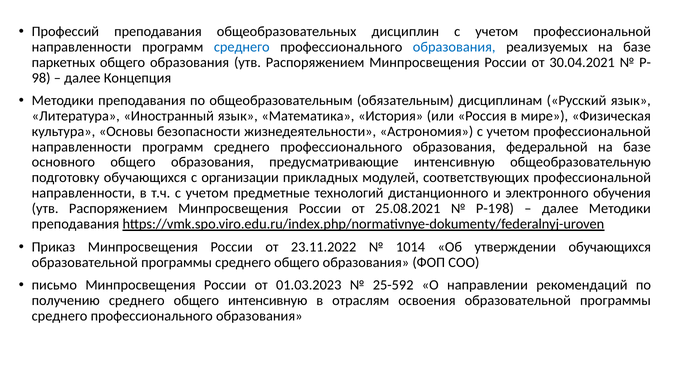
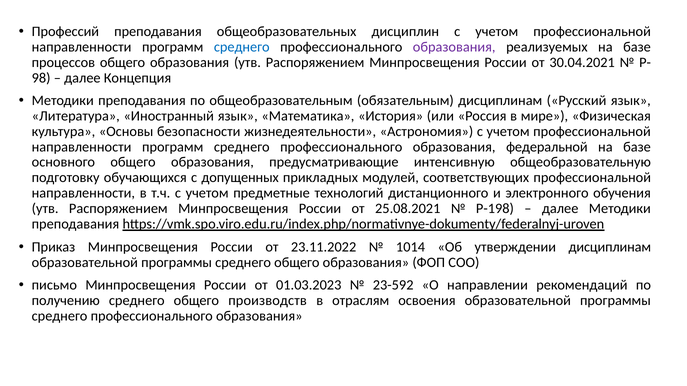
образования colour: blue -> purple (454, 47)
паркетных: паркетных -> процессов (63, 63)
организации: организации -> допущенных (240, 178)
утверждении обучающихся: обучающихся -> дисциплинам (610, 247)
25-592: 25-592 -> 23-592 (393, 285)
общего интенсивную: интенсивную -> производств (268, 301)
